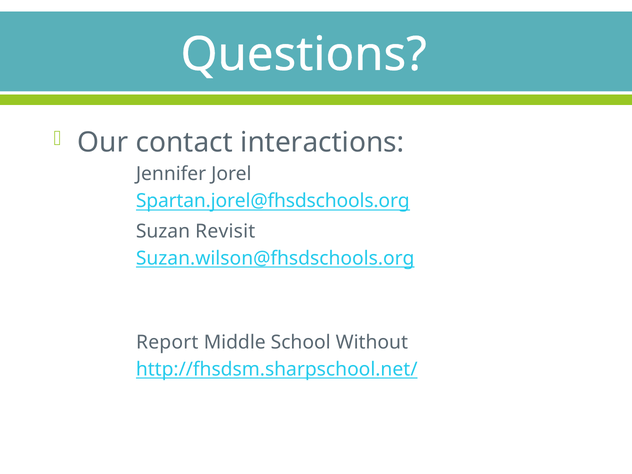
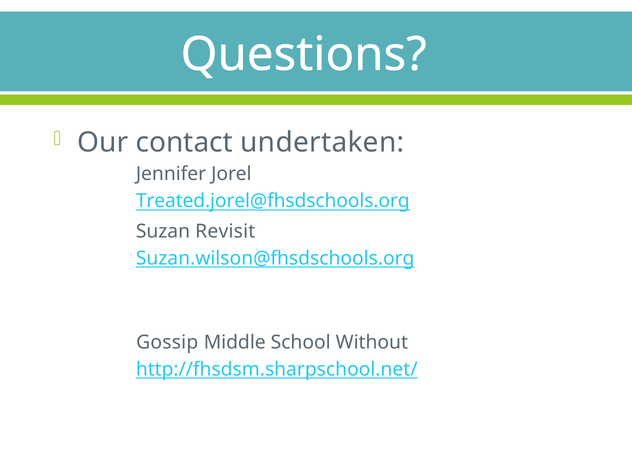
interactions: interactions -> undertaken (322, 142)
Spartan.jorel@fhsdschools.org: Spartan.jorel@fhsdschools.org -> Treated.jorel@fhsdschools.org (273, 201)
Report: Report -> Gossip (167, 342)
